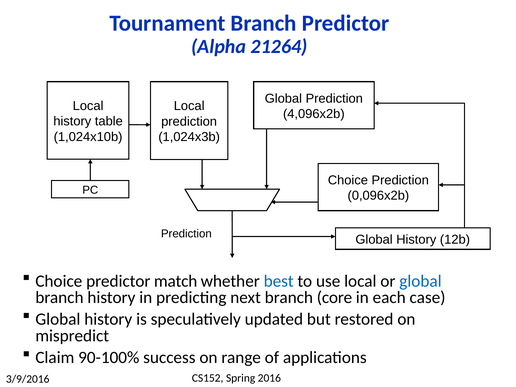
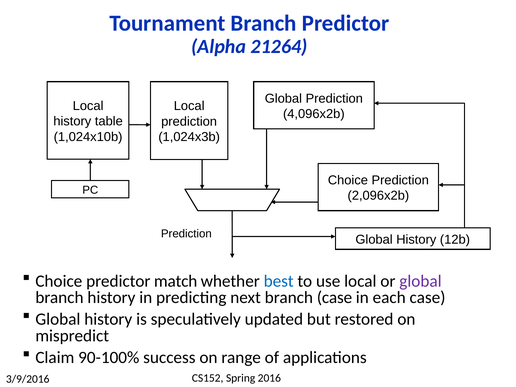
0,096x2b: 0,096x2b -> 2,096x2b (378, 196)
global colour: blue -> purple (420, 281)
branch core: core -> case (335, 298)
